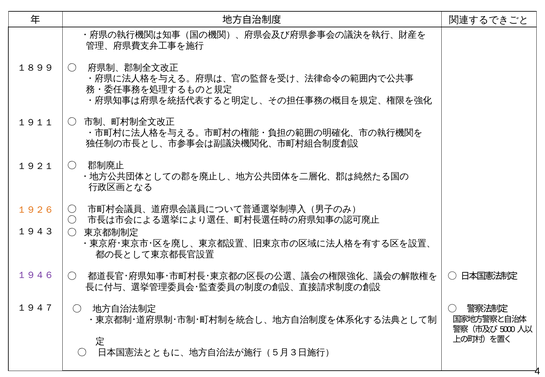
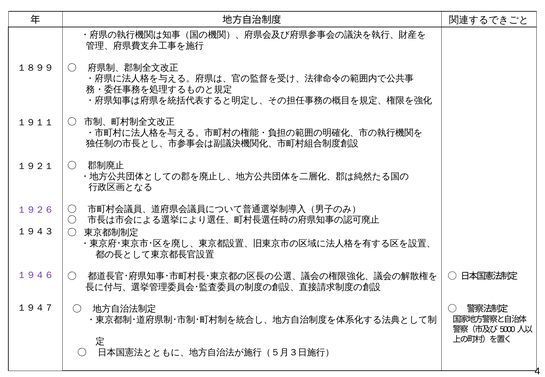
１９２６ colour: orange -> purple (35, 210)
